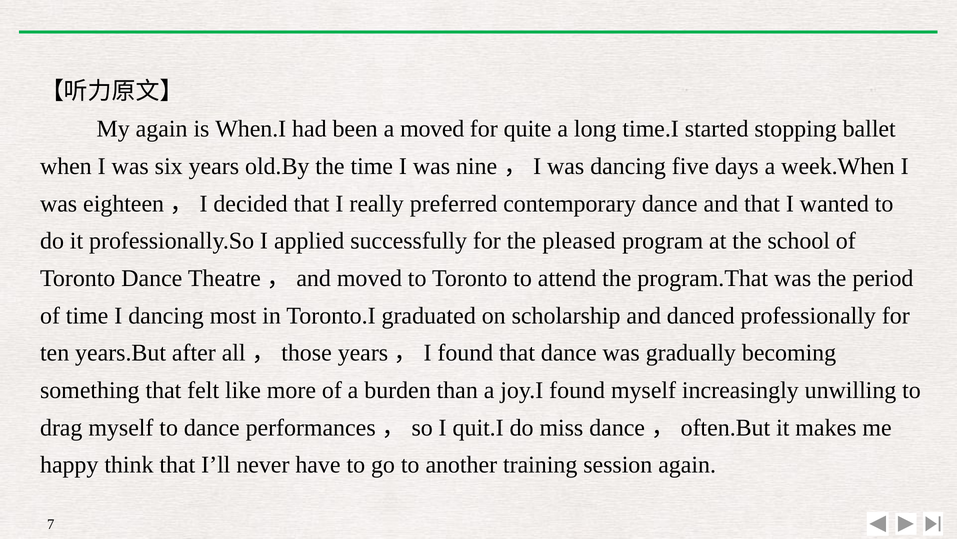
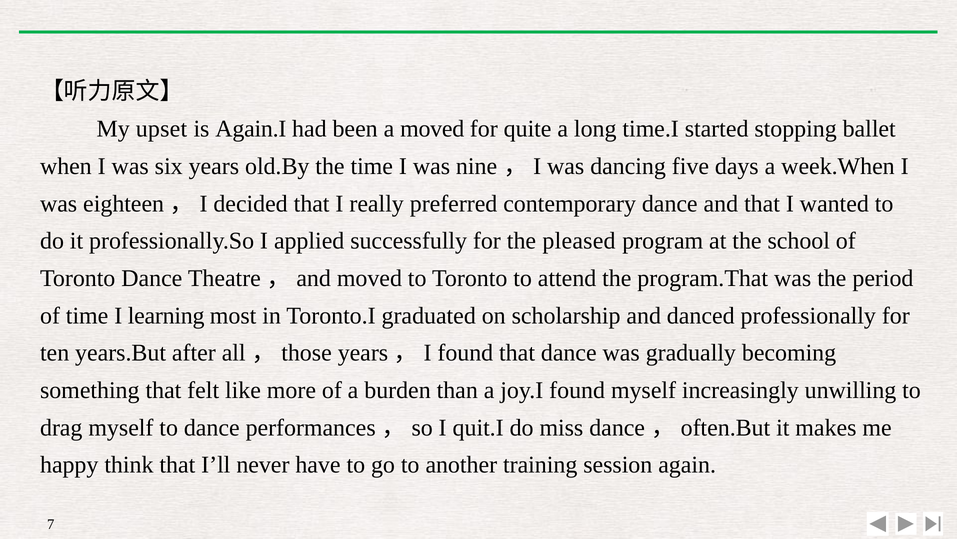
My again: again -> upset (161, 129)
When.I: When.I -> Again.I (251, 129)
I dancing: dancing -> learning (166, 315)
